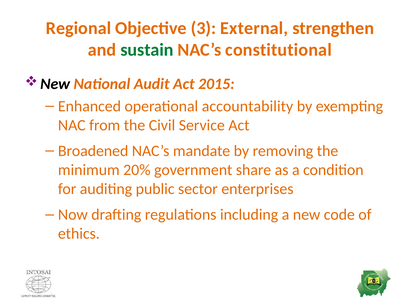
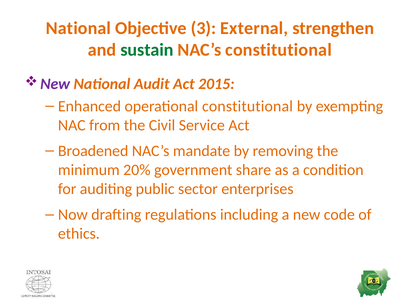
Regional: Regional -> National (78, 28)
New colour: black -> purple (55, 84)
operational accountability: accountability -> constitutional (247, 106)
